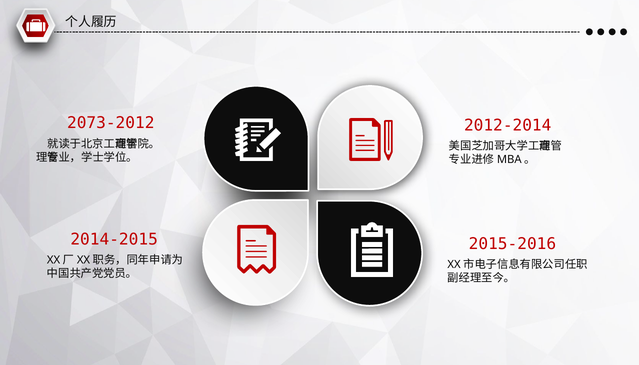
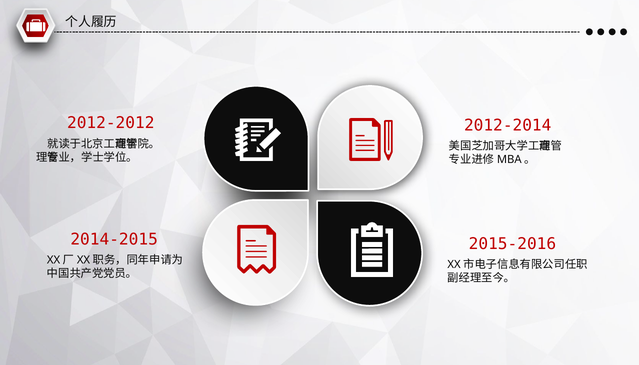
2073-2012: 2073-2012 -> 2012-2012 (111, 123)
